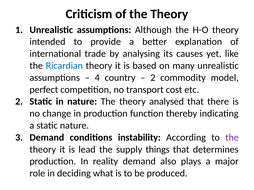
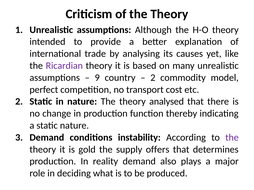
Ricardian colour: blue -> purple (64, 66)
4: 4 -> 9 (97, 78)
lead: lead -> gold (87, 150)
things: things -> offers (158, 150)
